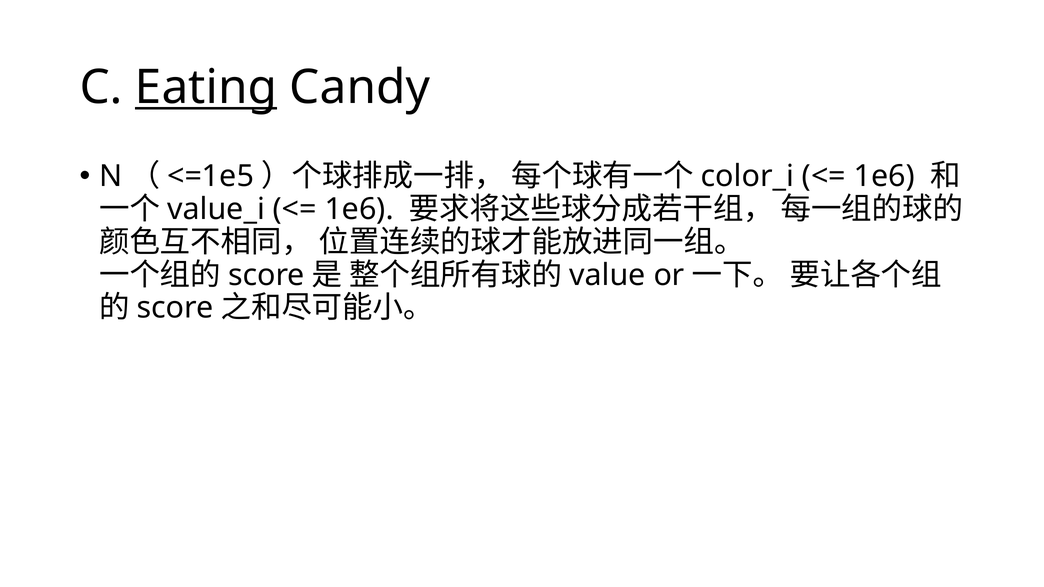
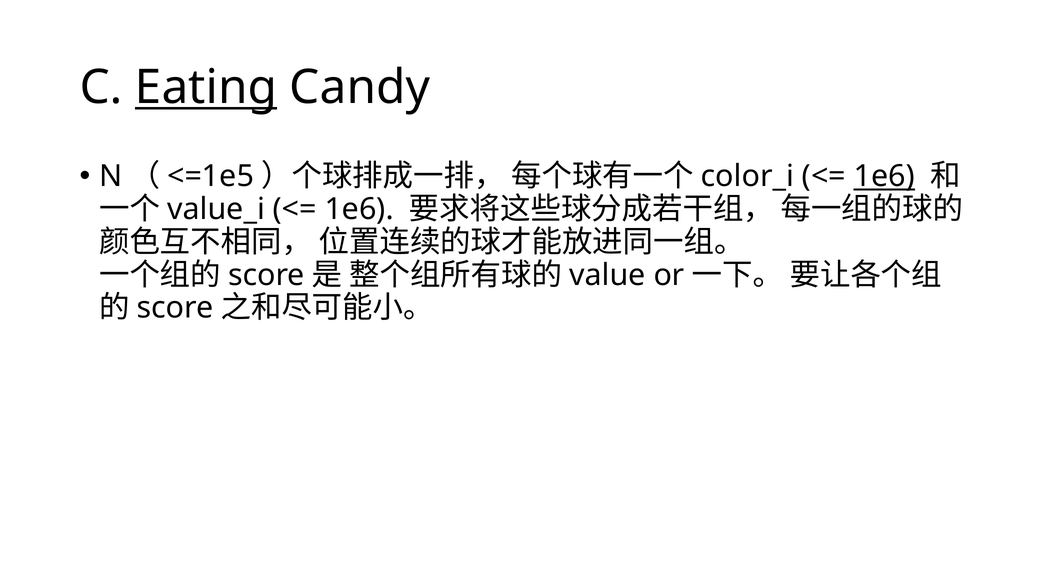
1e6 underline: none -> present (884, 177)
